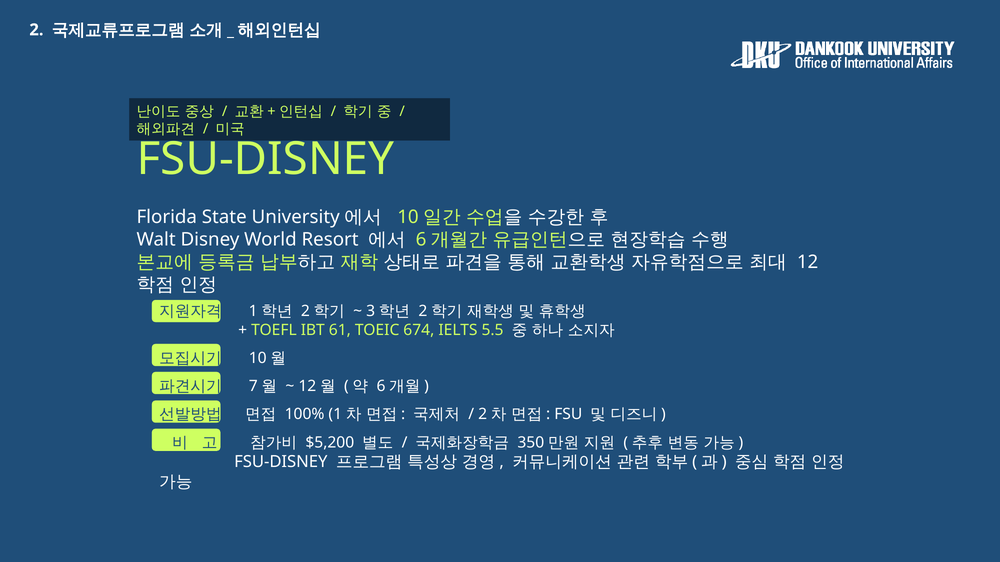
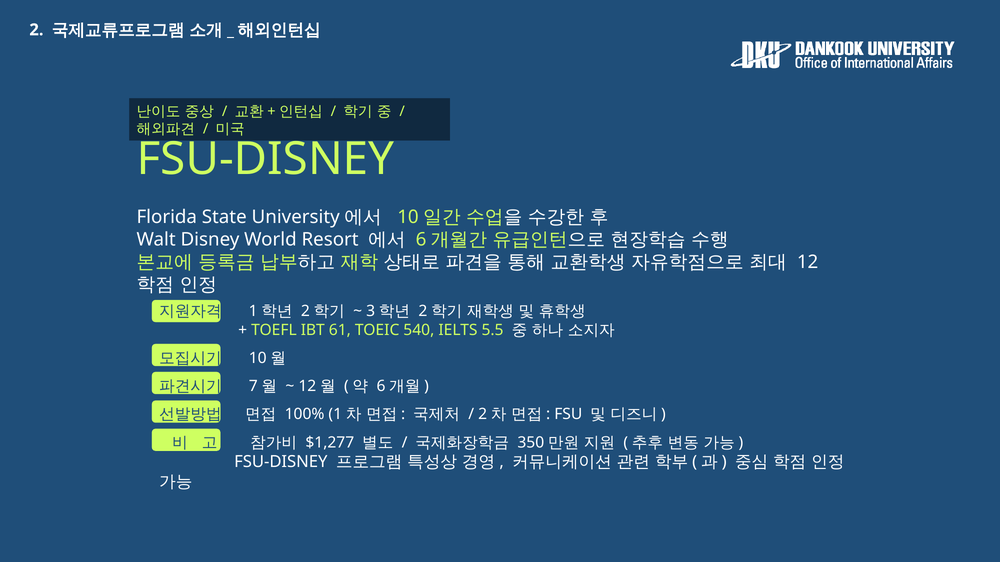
674: 674 -> 540 (419, 330)
$5,200: $5,200 -> $1,277 (330, 443)
